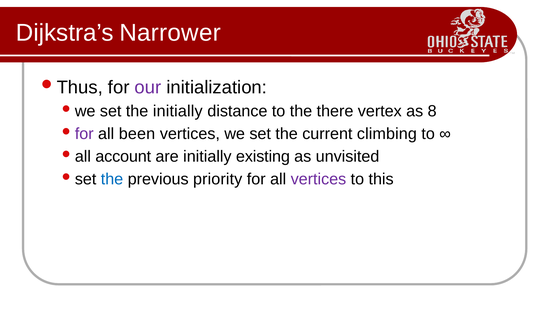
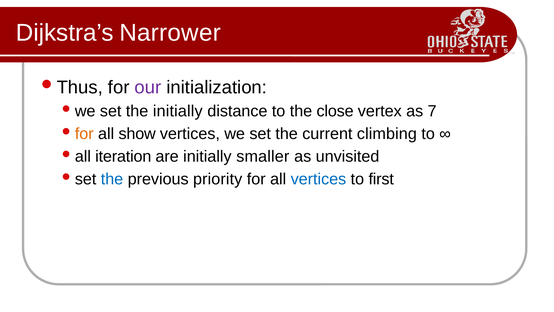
there: there -> close (335, 111)
8: 8 -> 7 (432, 111)
for colour: purple -> orange (84, 134)
been: been -> show (137, 134)
account: account -> iteration (123, 156)
existing: existing -> smaller (263, 156)
vertices colour: purple -> blue (318, 179)
this: this -> first (381, 179)
